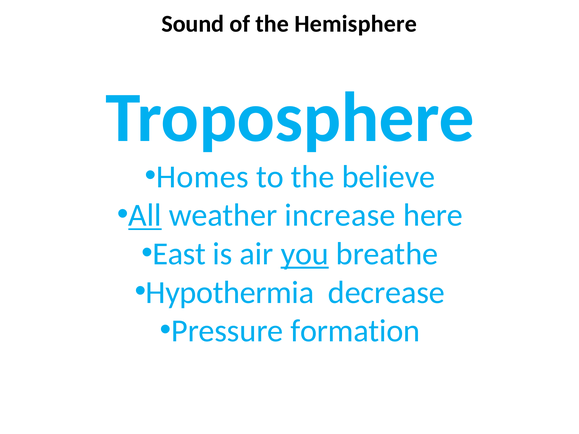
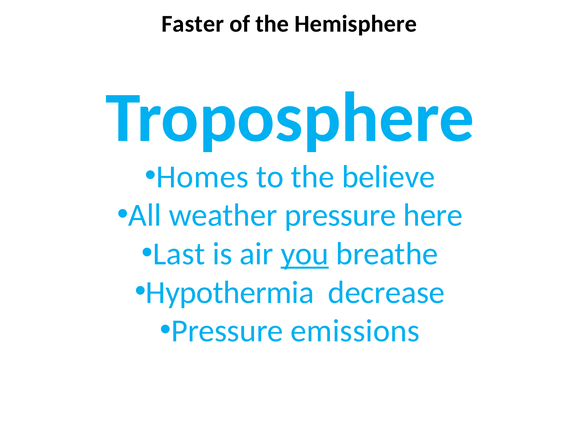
Sound: Sound -> Faster (193, 24)
All underline: present -> none (145, 215)
weather increase: increase -> pressure (340, 215)
East: East -> Last (179, 254)
formation: formation -> emissions (355, 331)
